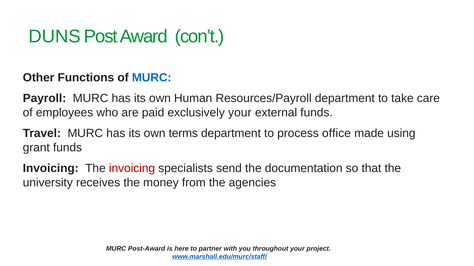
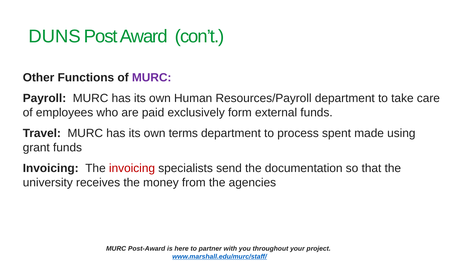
MURC colour: blue -> purple (152, 78)
exclusively your: your -> form (240, 113)
office: office -> spent (337, 134)
